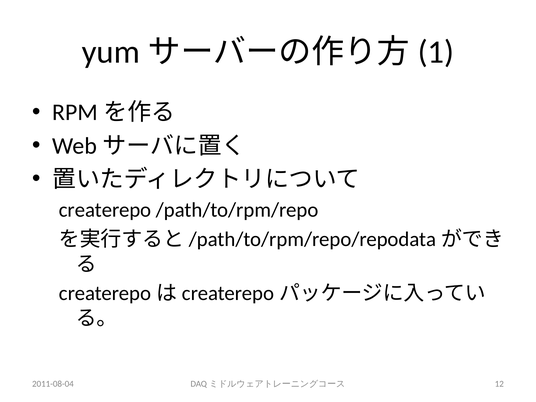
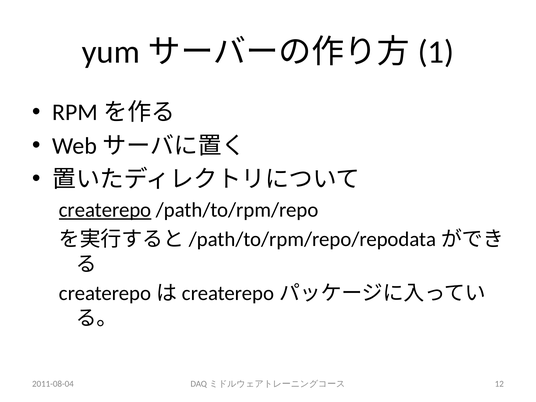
createrepo underline: none -> present (105, 210)
